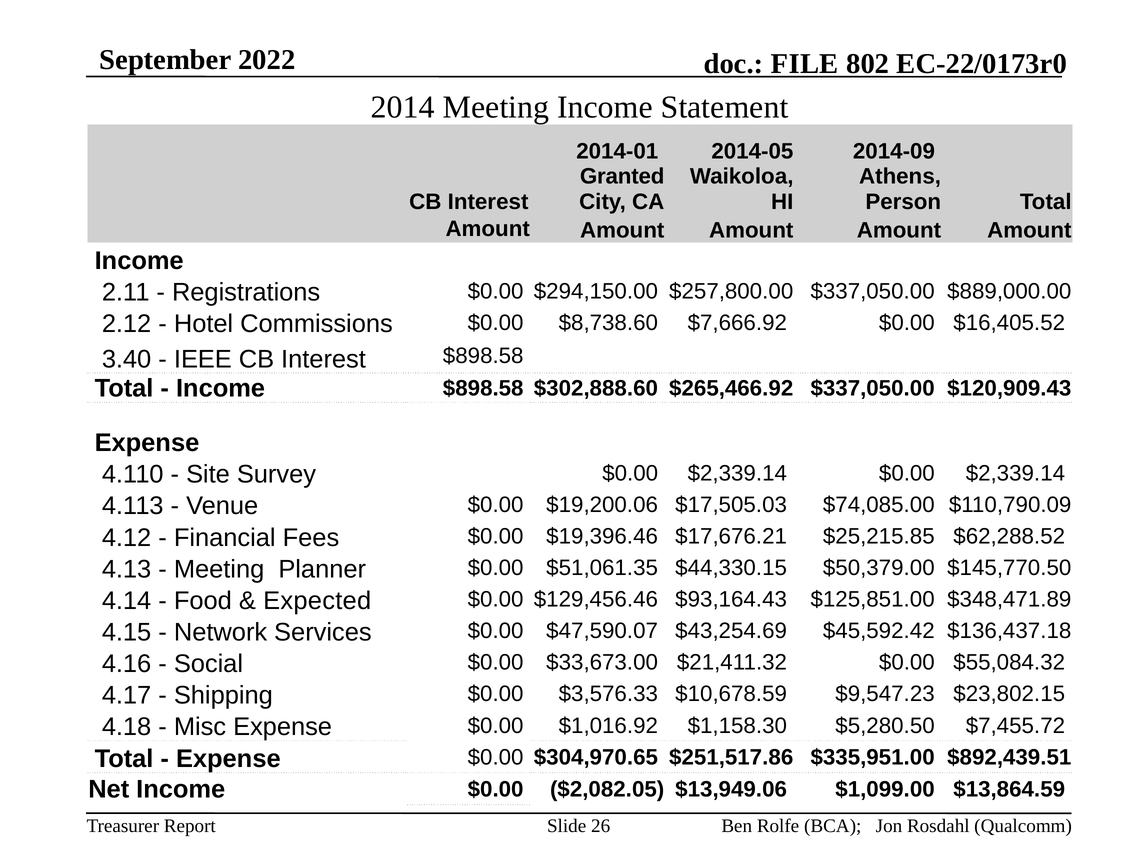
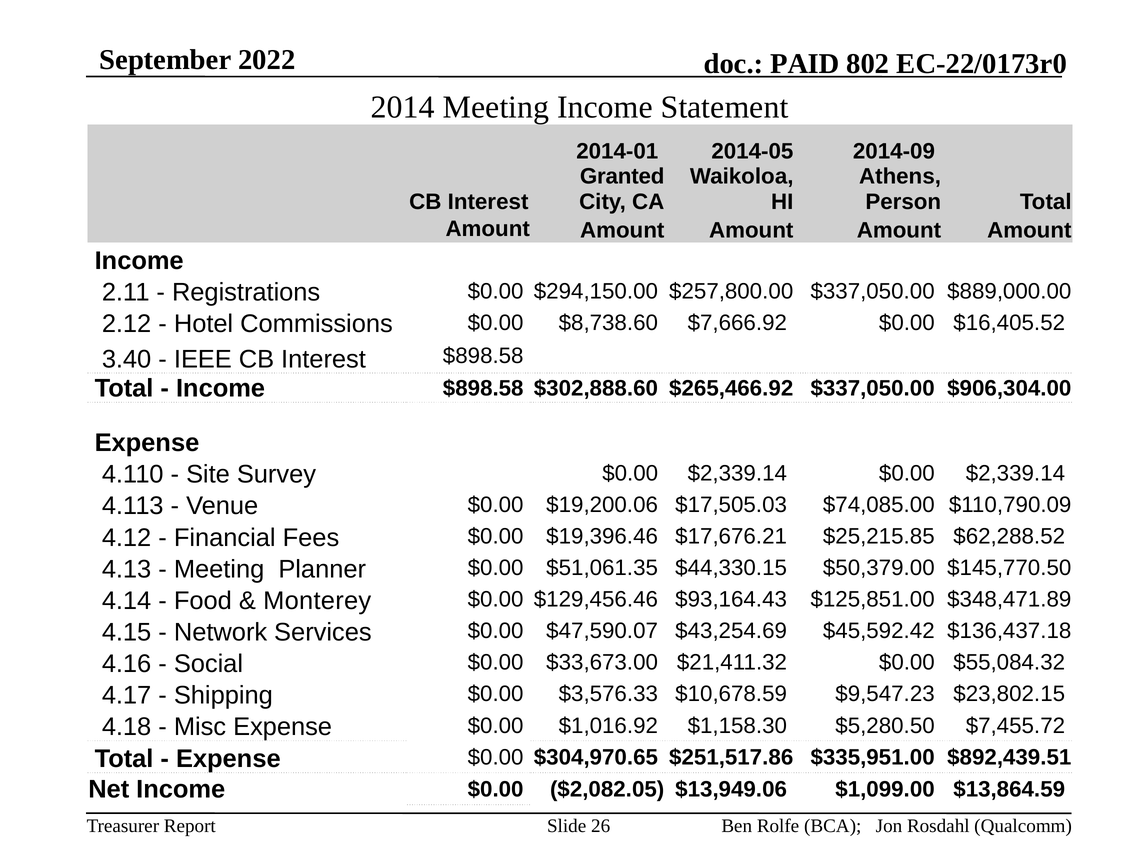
FILE: FILE -> PAID (805, 64)
$120,909.43: $120,909.43 -> $906,304.00 (1009, 388)
Expected: Expected -> Monterey (317, 601)
